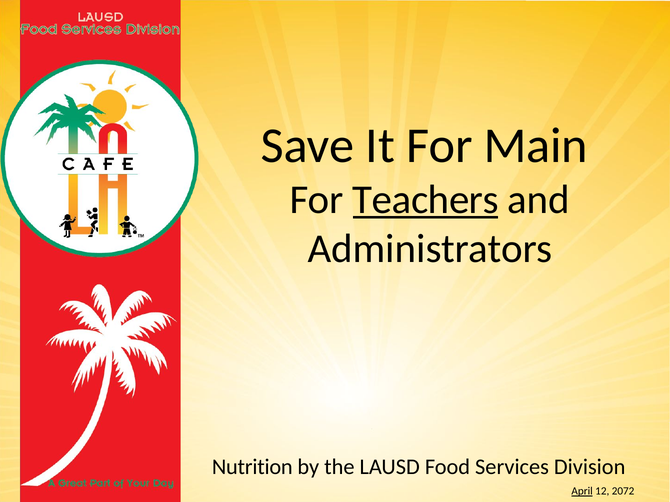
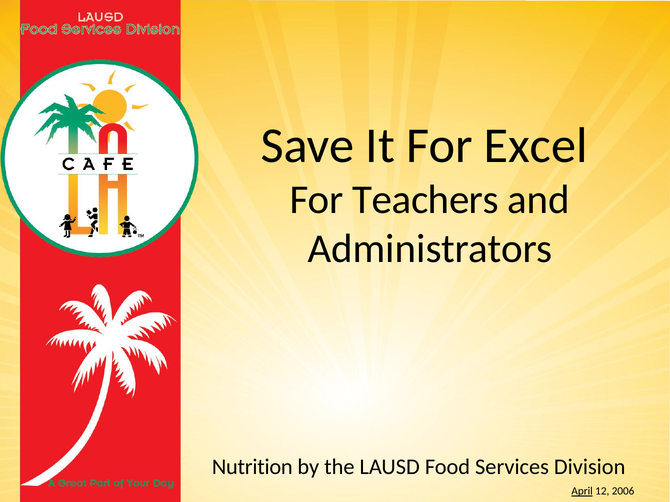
Main: Main -> Excel (536, 146)
Teachers underline: present -> none (426, 200)
2072: 2072 -> 2006 (623, 492)
